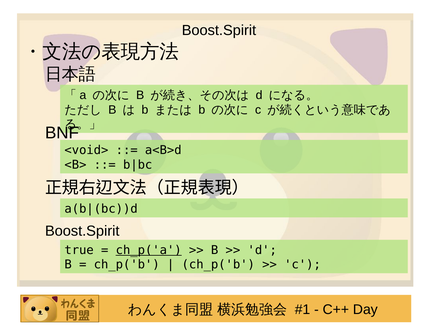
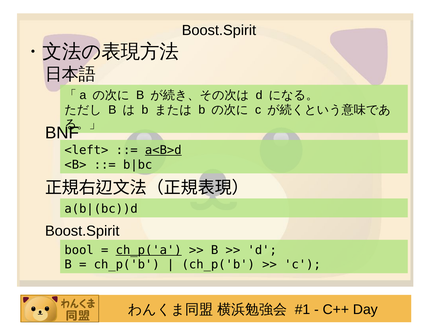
<void>: <void> -> <left> (86, 150)
a<B>d underline: none -> present (163, 150)
true: true -> bool (79, 250)
